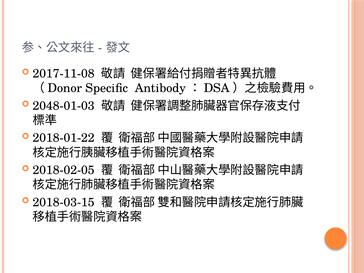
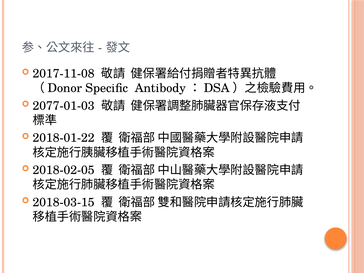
2048-01-03: 2048-01-03 -> 2077-01-03 (64, 106)
